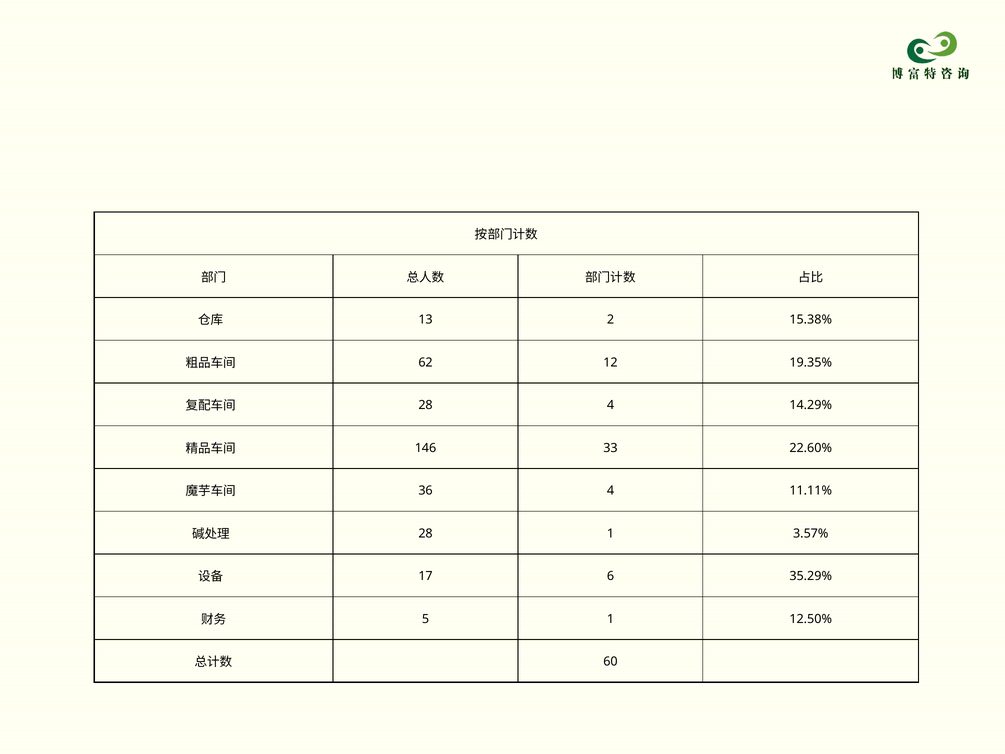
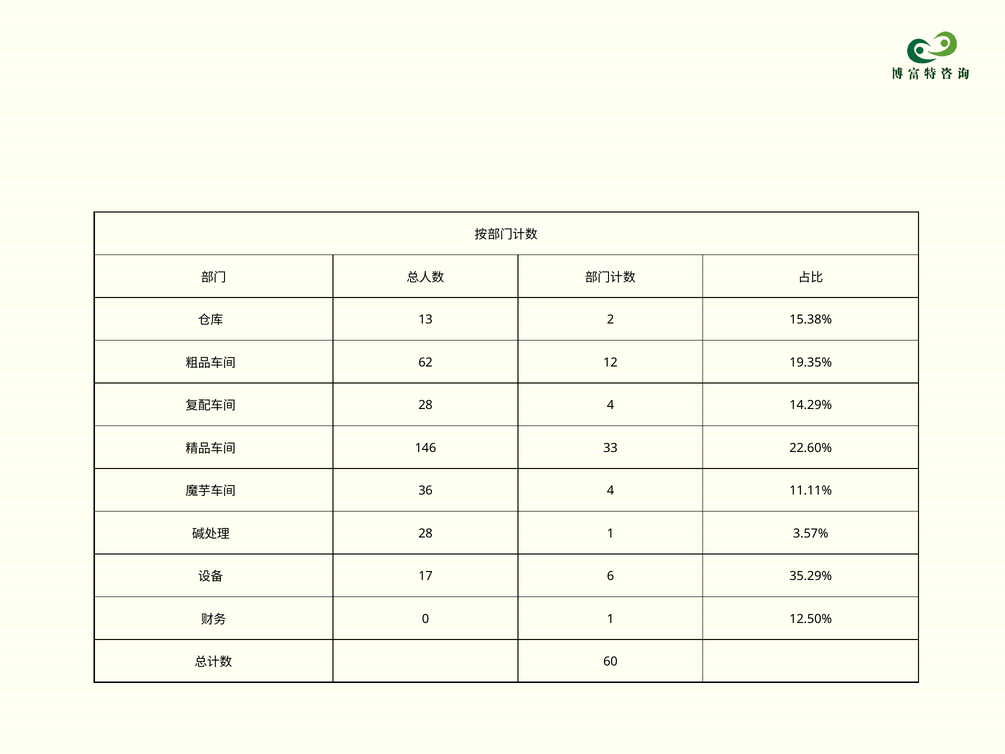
5: 5 -> 0 (426, 619)
